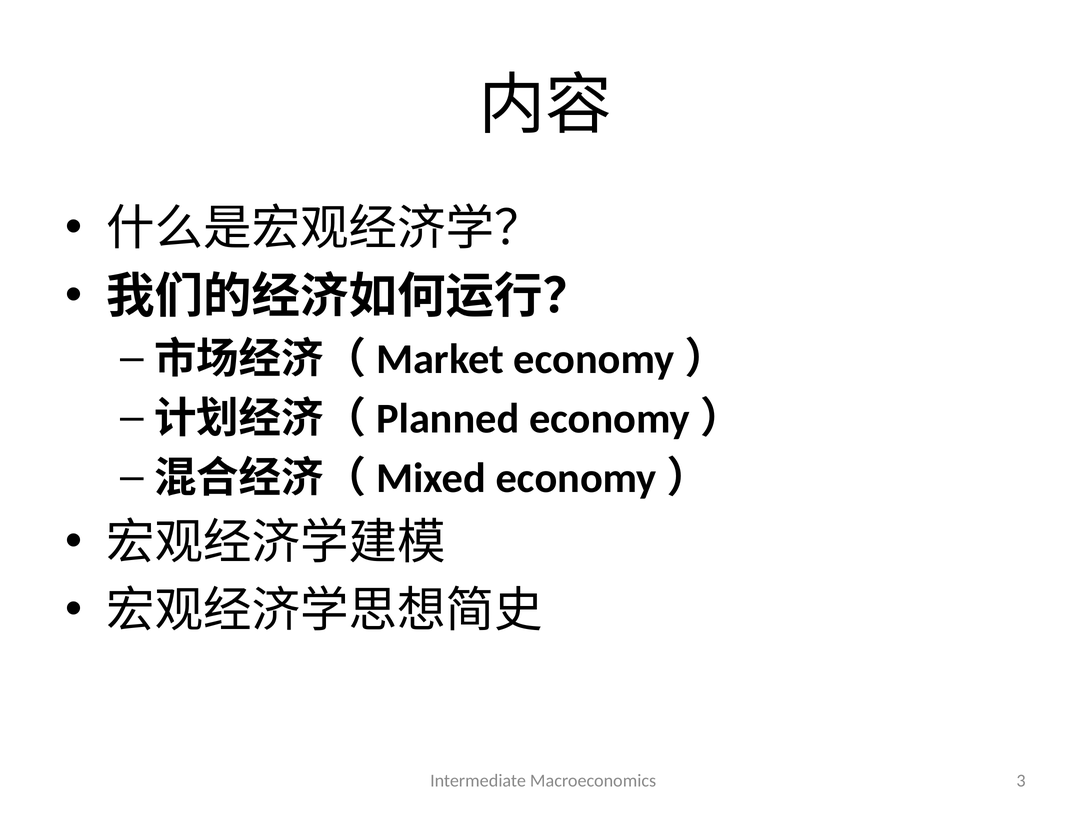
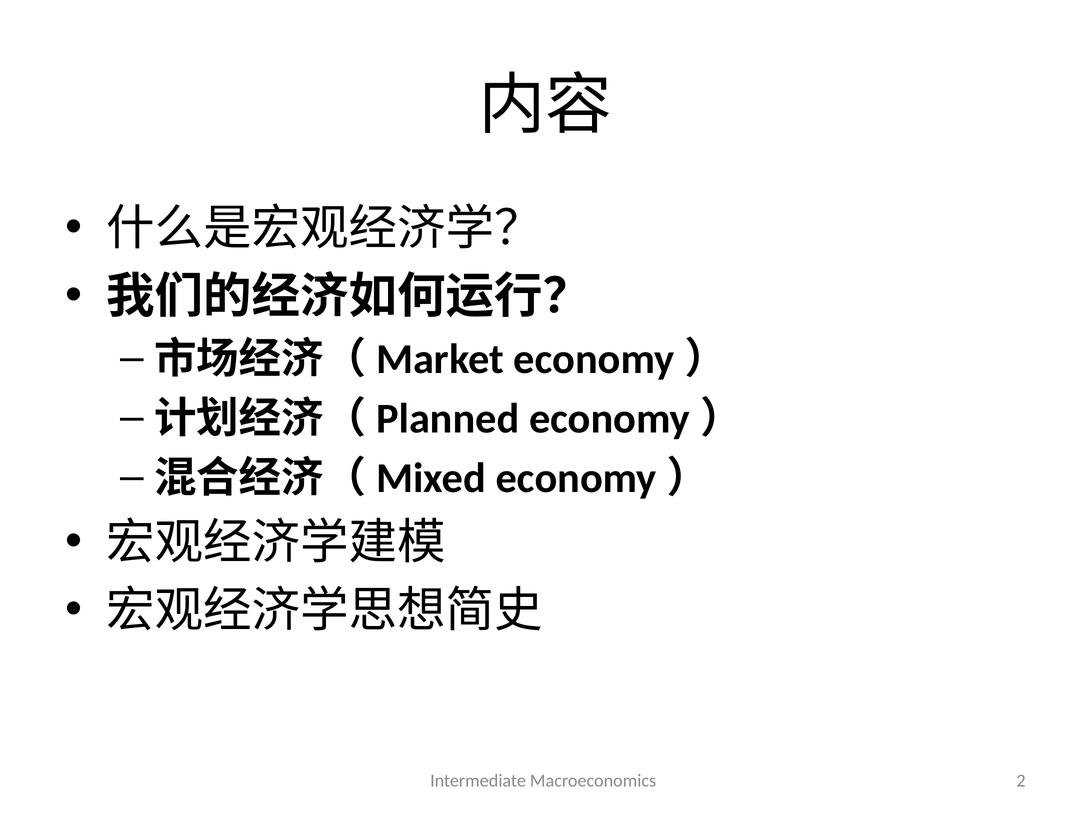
3: 3 -> 2 (1021, 781)
